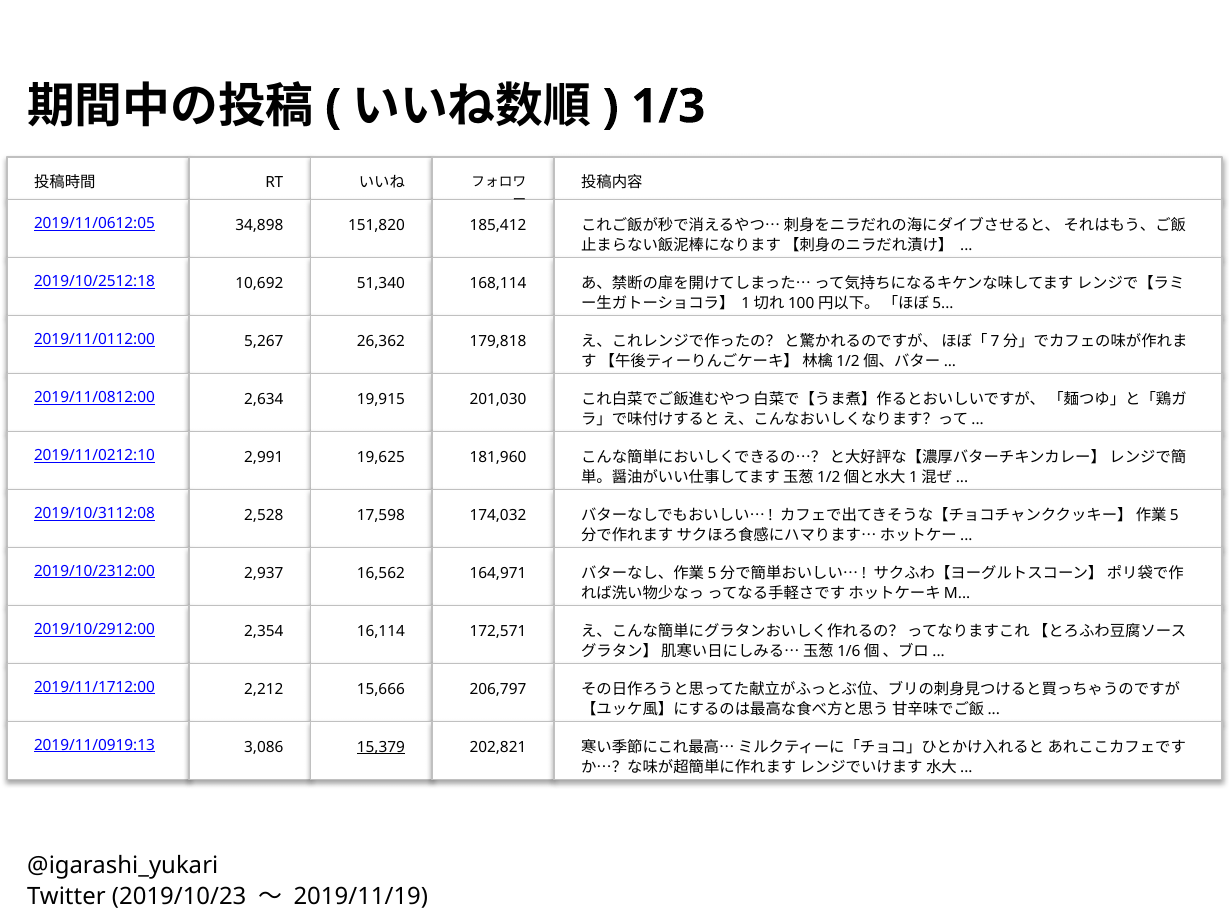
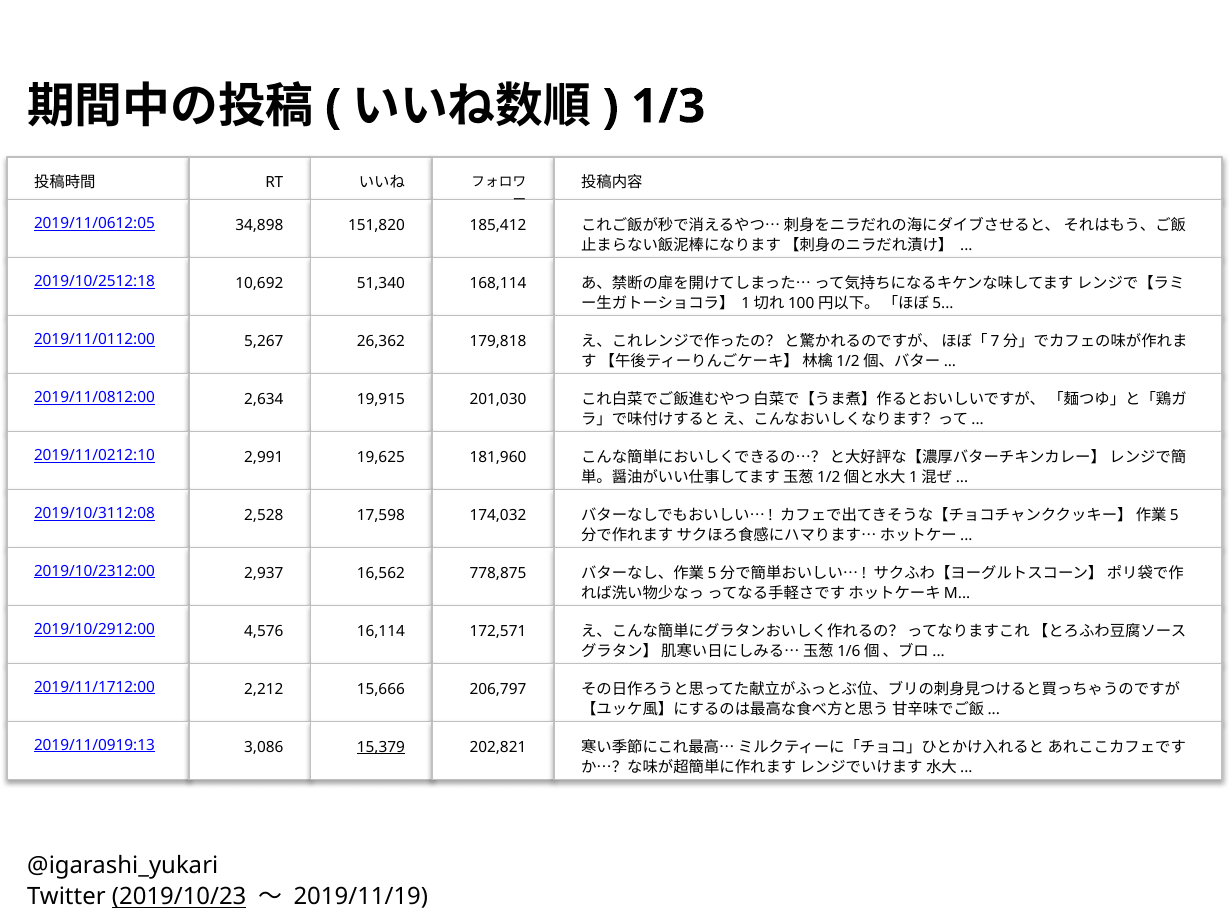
164,971: 164,971 -> 778,875 (498, 574)
2,354: 2,354 -> 4,576 (264, 632)
2019/10/23 underline: none -> present (179, 898)
